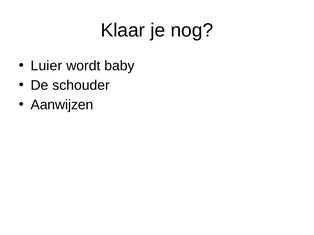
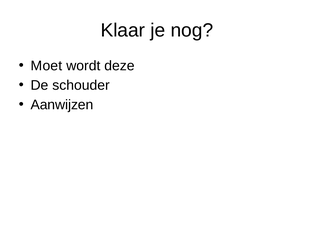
Luier: Luier -> Moet (46, 66)
baby: baby -> deze (119, 66)
